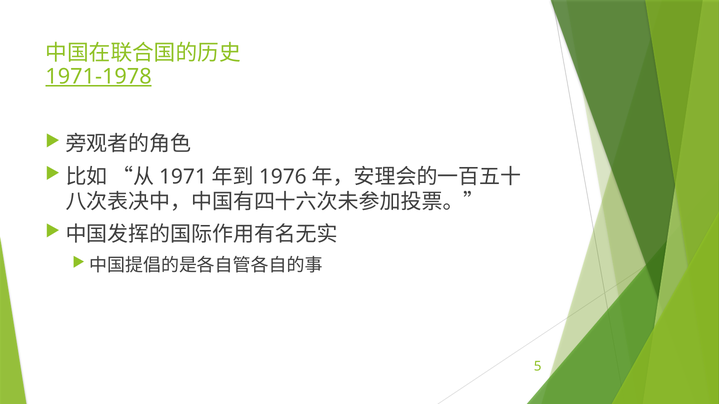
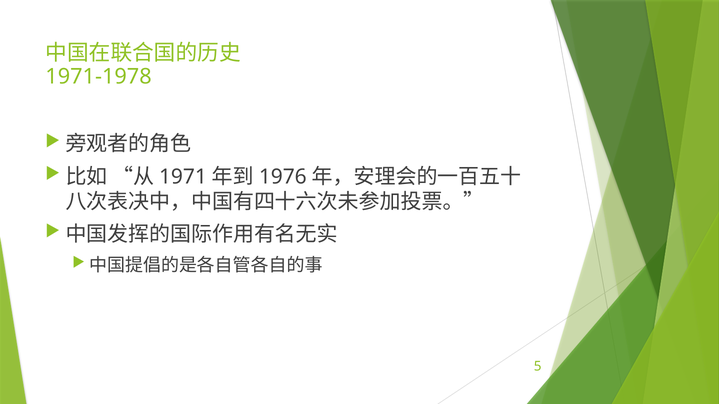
1971-1978 underline: present -> none (99, 77)
